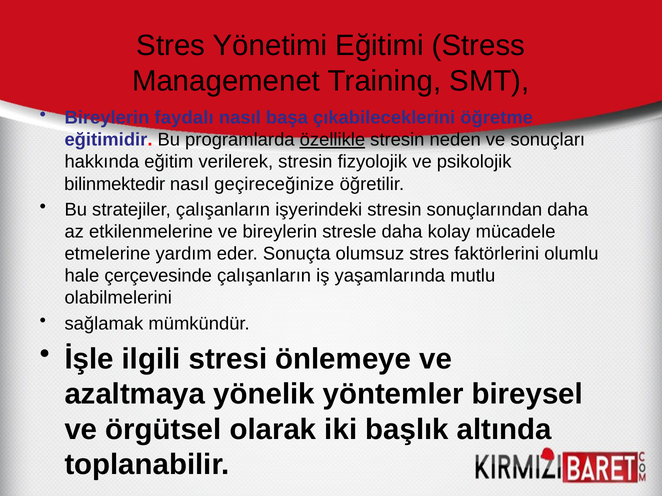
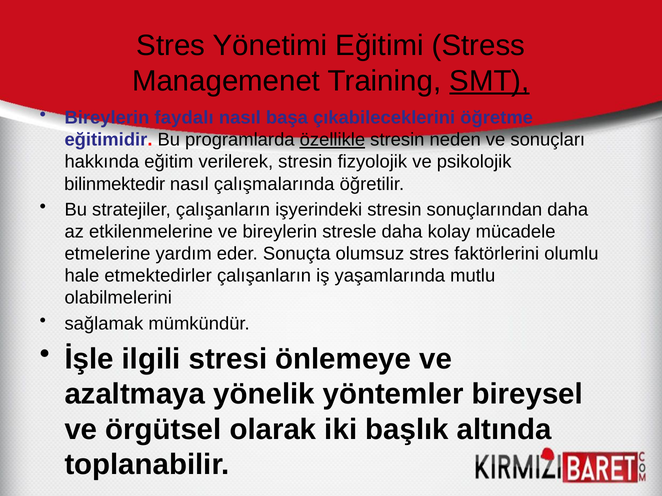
SMT underline: none -> present (489, 81)
geçireceğinize: geçireceğinize -> çalışmalarında (274, 184)
çerçevesinde: çerçevesinde -> etmektedirler (158, 276)
